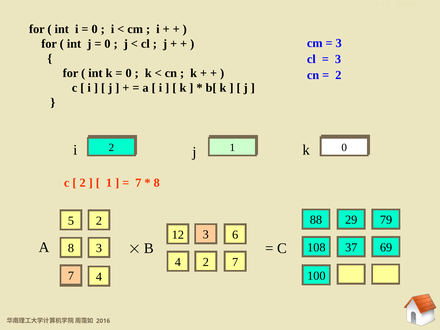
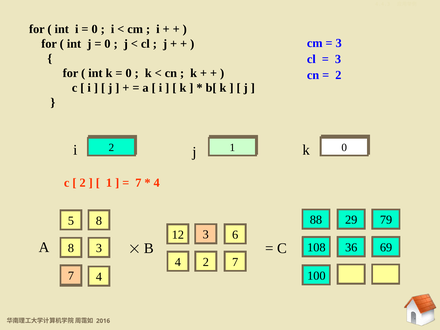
8: 8 -> 4 (157, 183)
5 2: 2 -> 8 (99, 221)
37: 37 -> 36 (351, 247)
